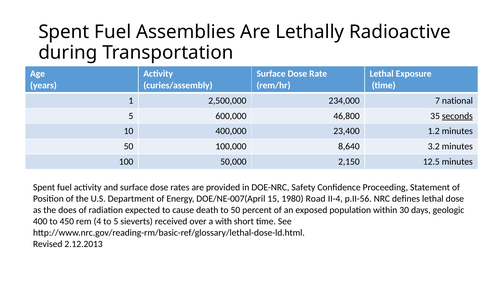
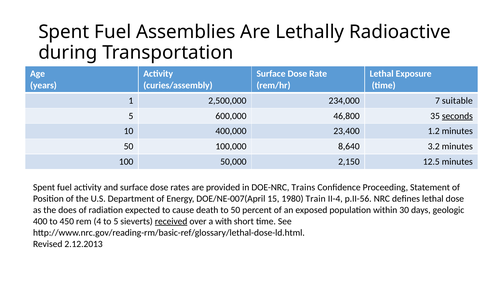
national: national -> suitable (457, 101)
Safety: Safety -> Trains (303, 187)
Road: Road -> Train (316, 199)
received underline: none -> present (171, 221)
